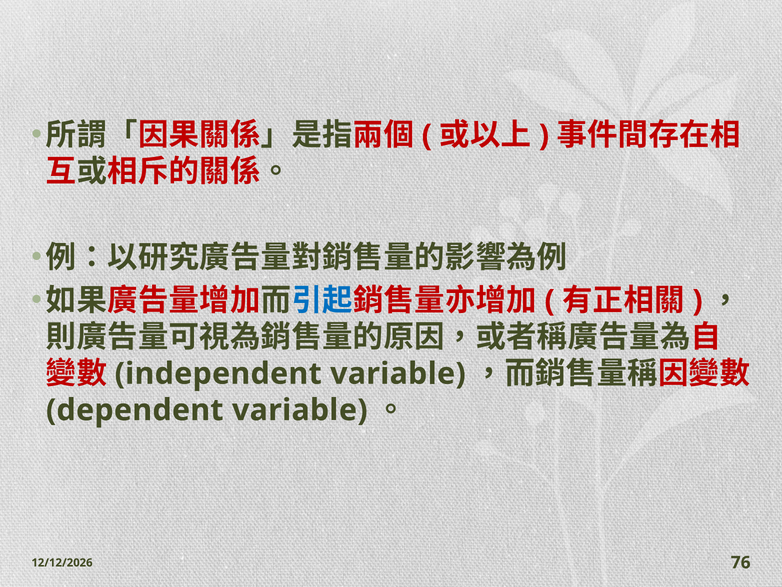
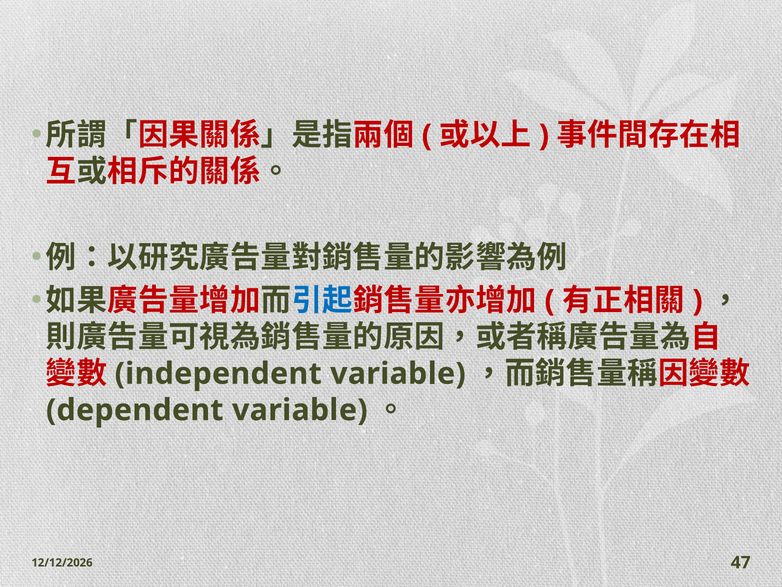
76: 76 -> 47 (741, 562)
